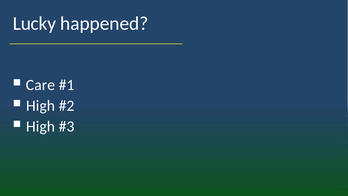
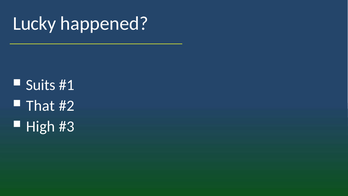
Care: Care -> Suits (41, 85)
High: High -> That (41, 106)
